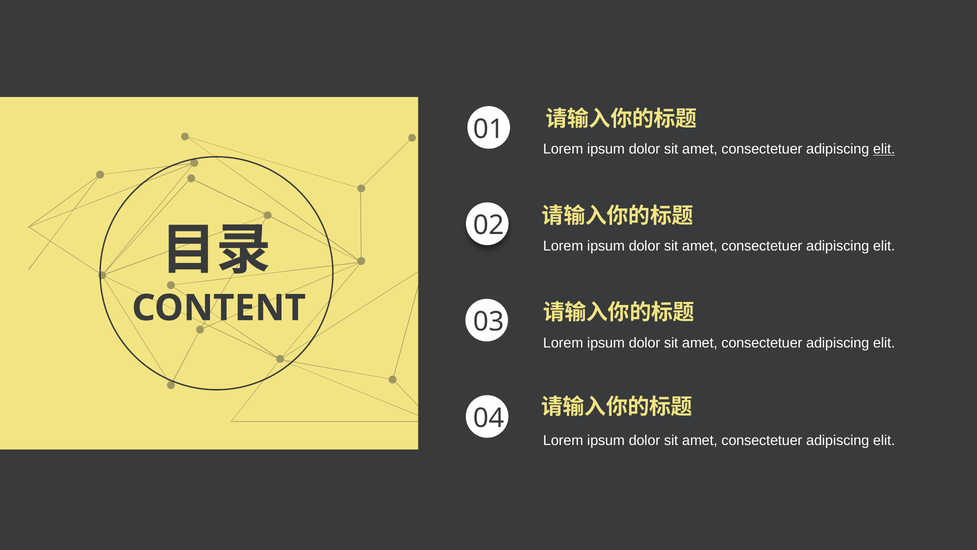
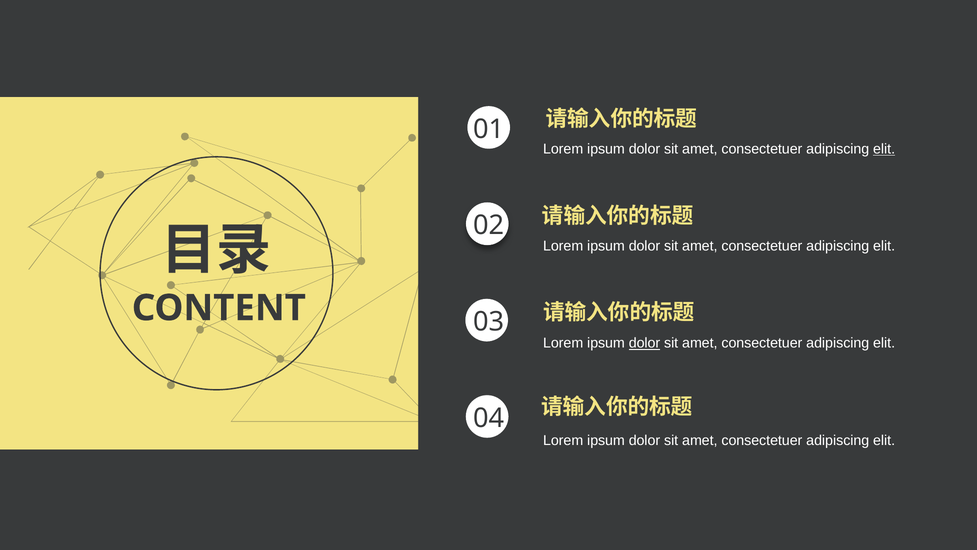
dolor underline: none -> present (644, 343)
